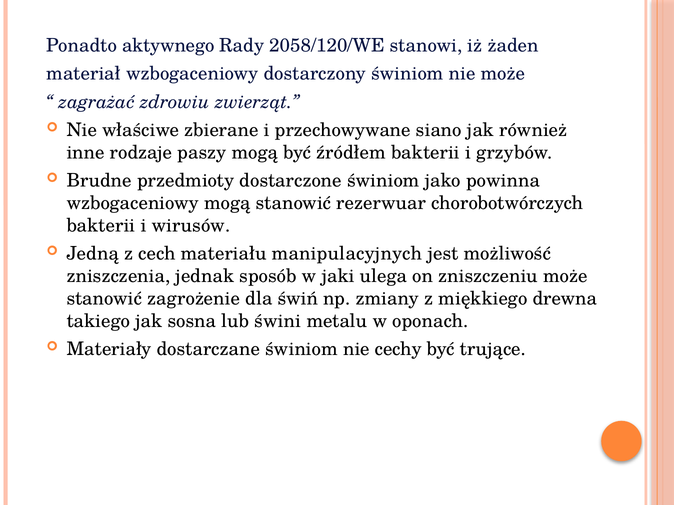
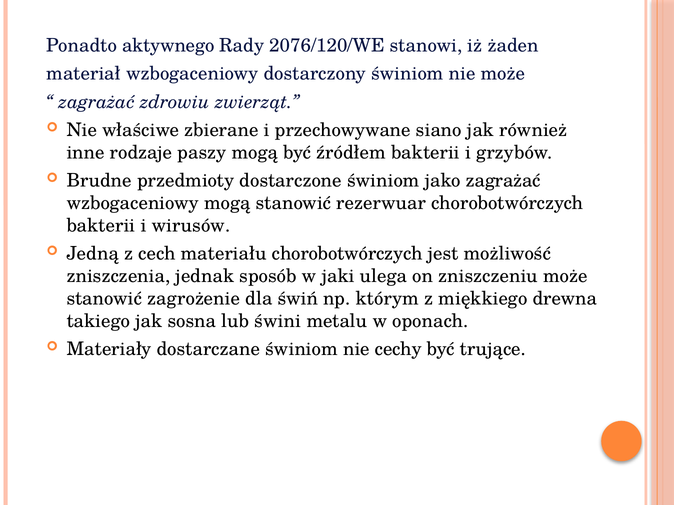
2058/120/WE: 2058/120/WE -> 2076/120/WE (327, 46)
jako powinna: powinna -> zagrażać (503, 181)
materiału manipulacyjnych: manipulacyjnych -> chorobotwórczych (347, 254)
zmiany: zmiany -> którym (387, 299)
